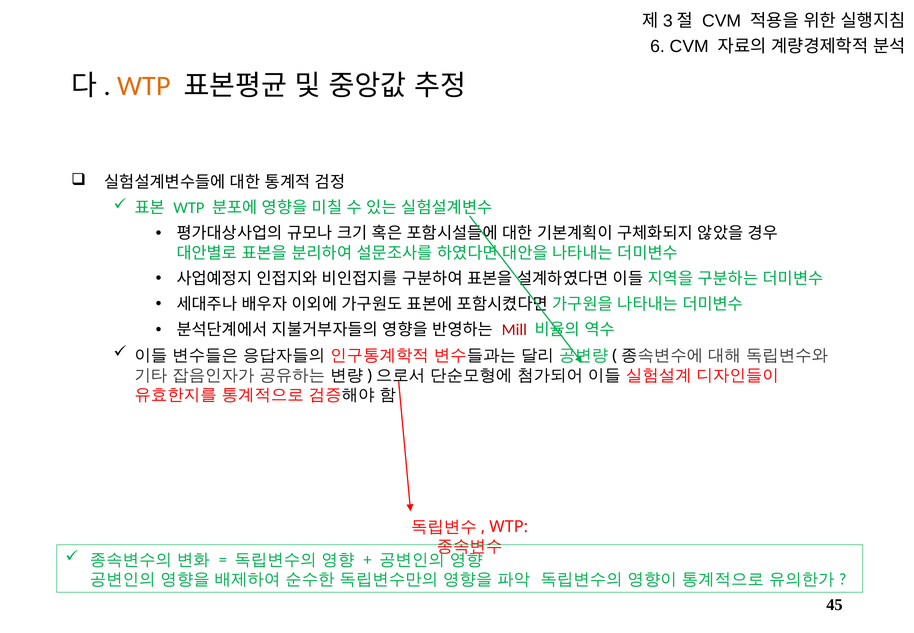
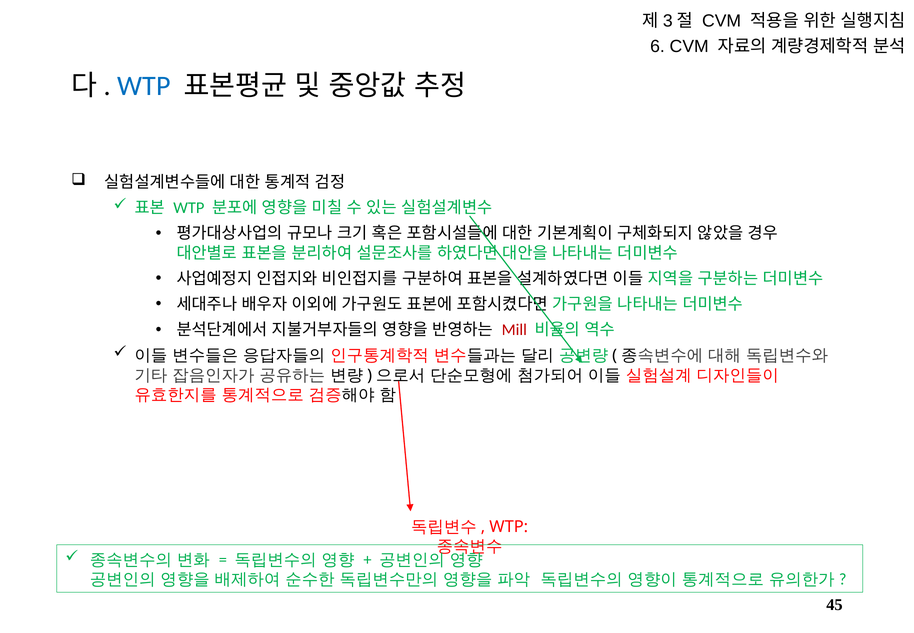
WTP colour: orange -> blue (144, 86)
